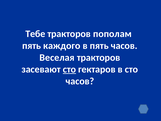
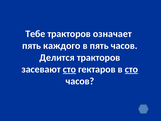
пополам: пополам -> означает (112, 34)
Веселая: Веселая -> Делится (57, 57)
сто underline: none -> present (131, 69)
